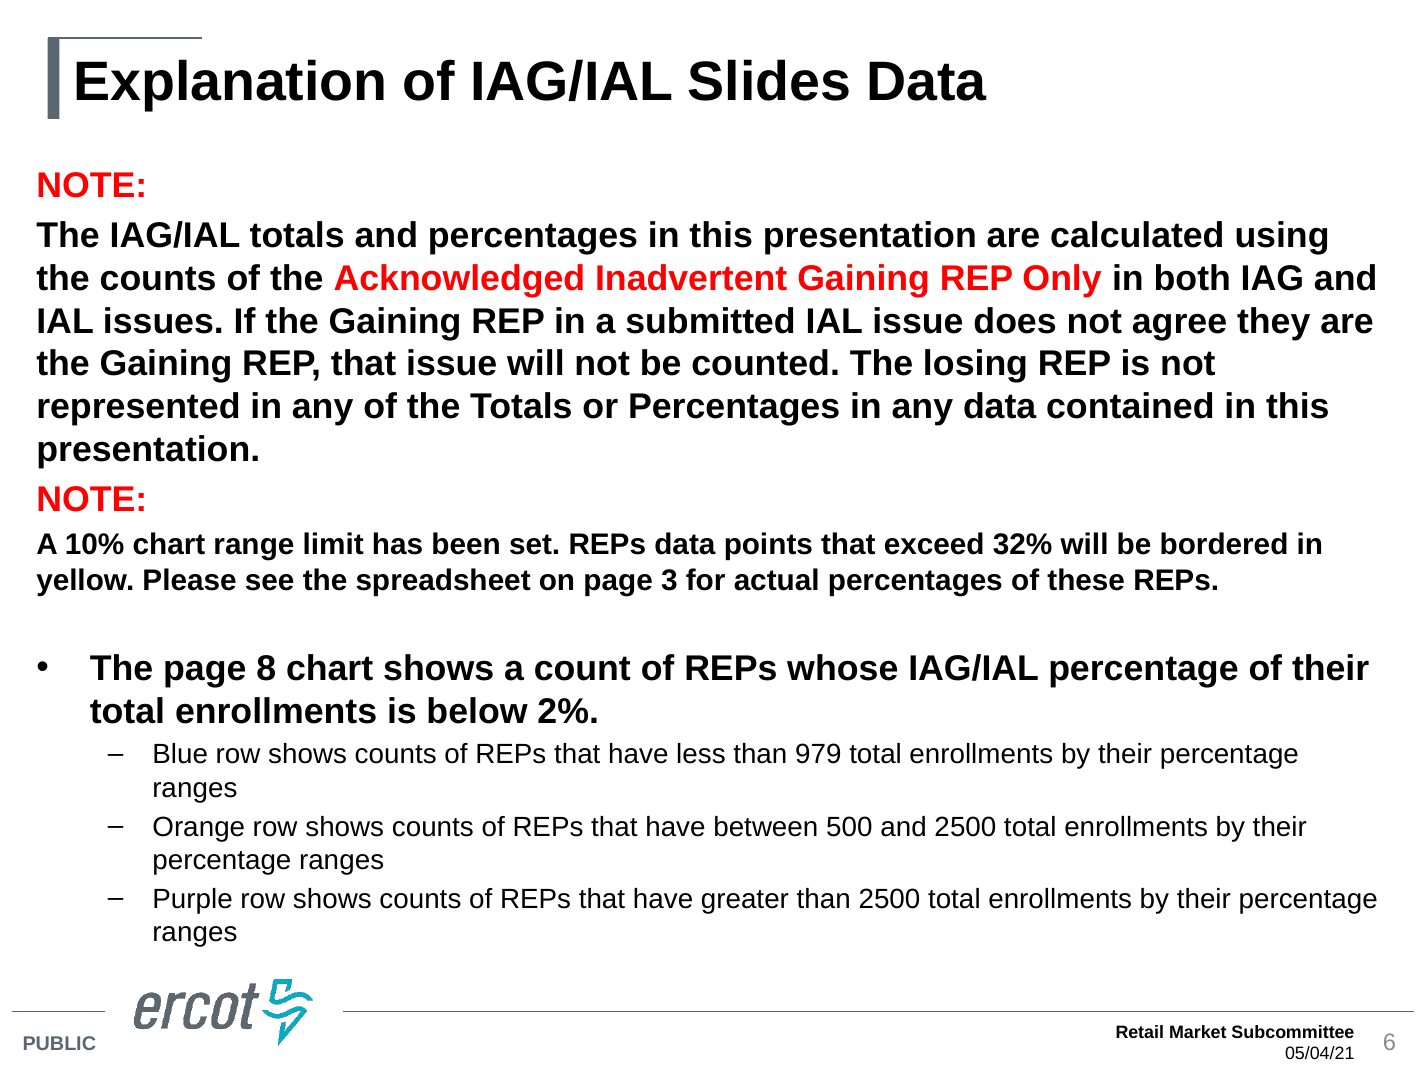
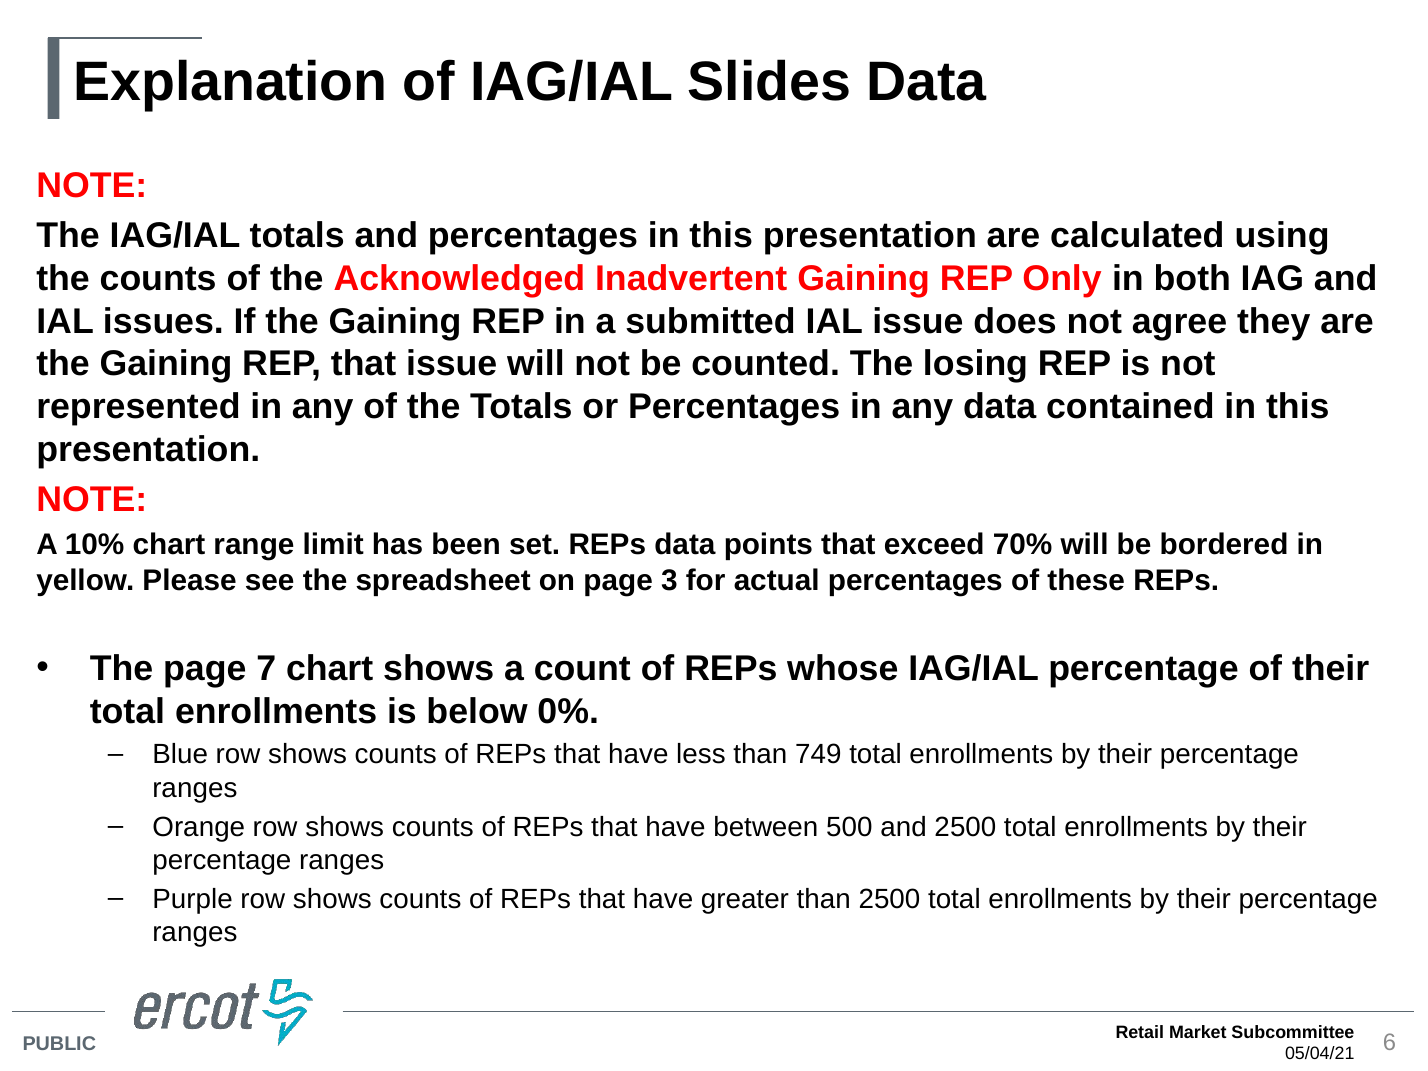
32%: 32% -> 70% (1023, 545)
8: 8 -> 7 (266, 669)
2%: 2% -> 0% (568, 712)
979: 979 -> 749 (818, 755)
